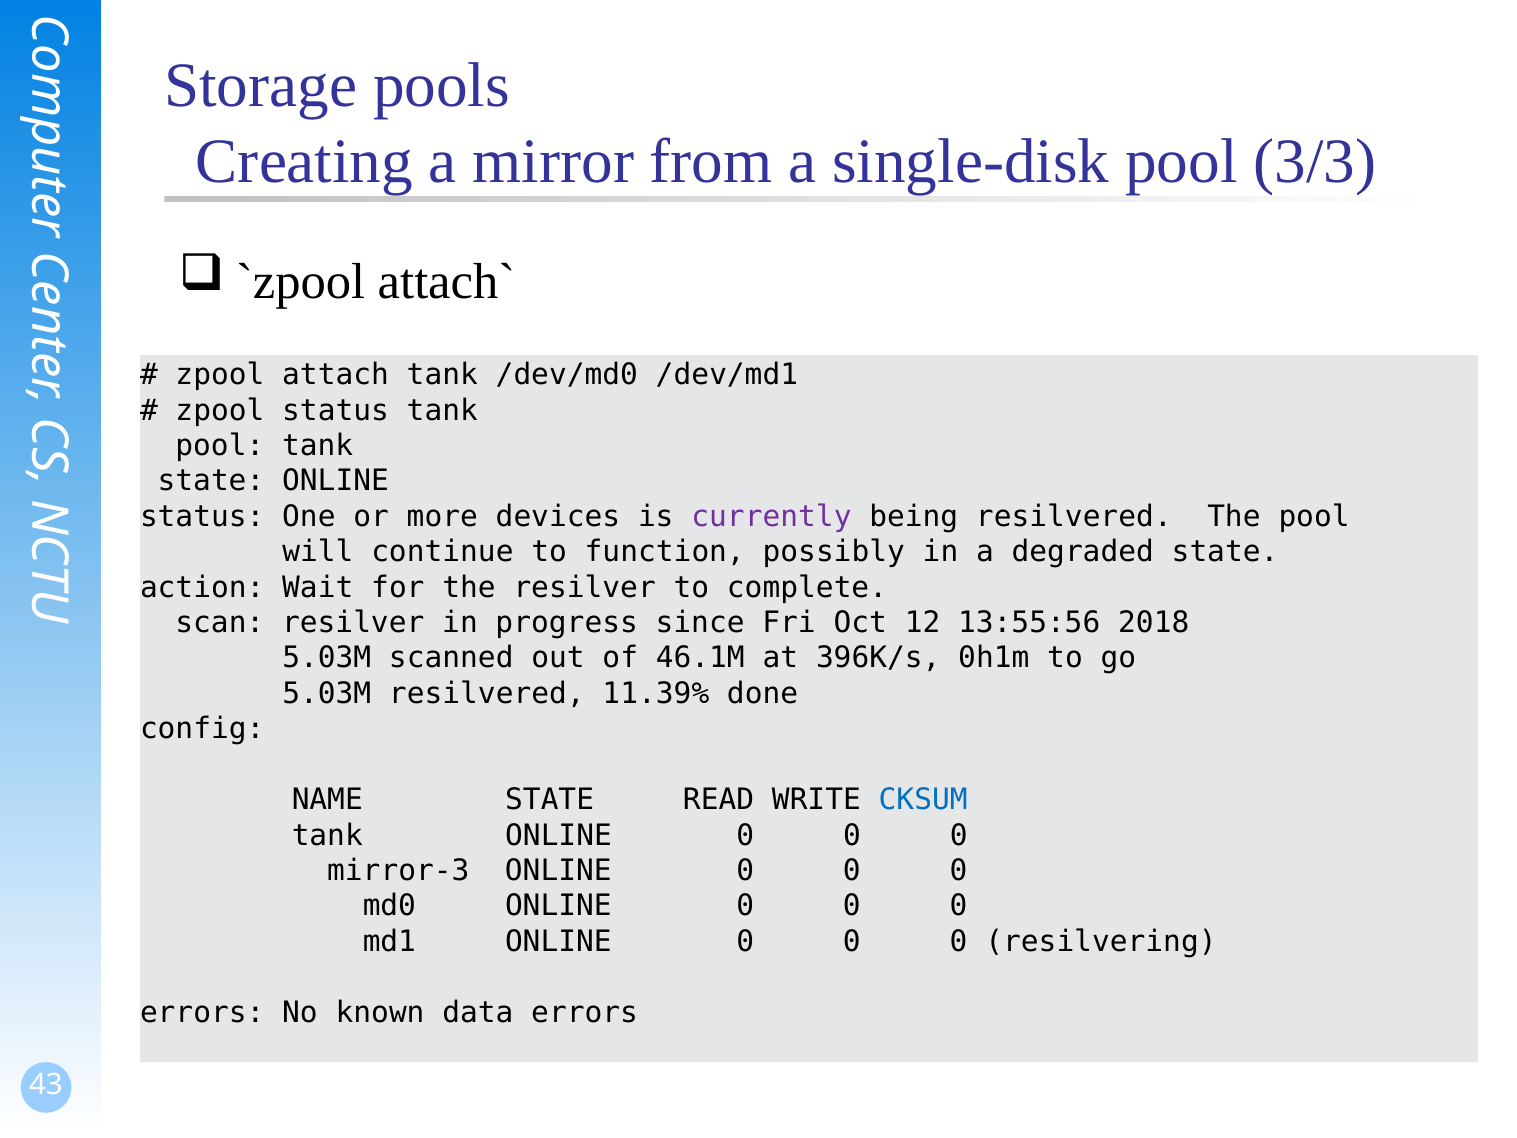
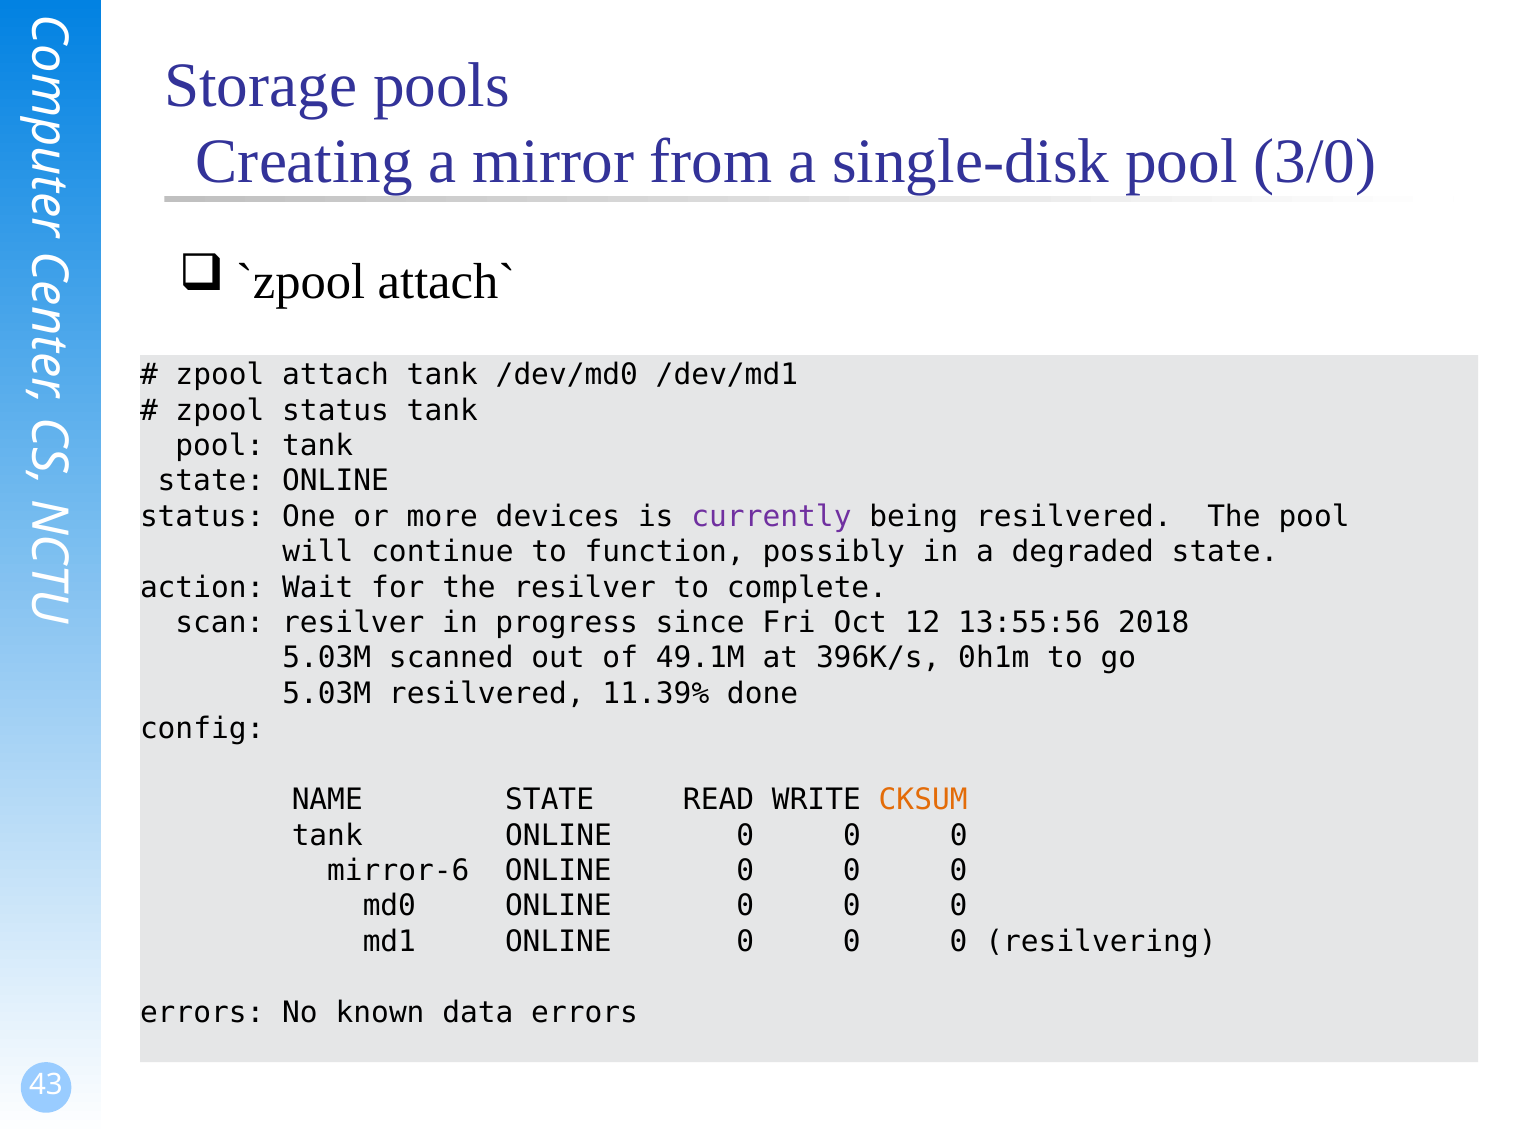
3/3: 3/3 -> 3/0 (1315, 161)
46.1M: 46.1M -> 49.1M (700, 658)
CKSUM colour: blue -> orange (923, 800)
mirror-3: mirror-3 -> mirror-6 (398, 871)
